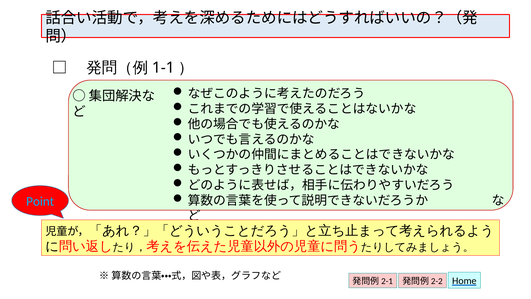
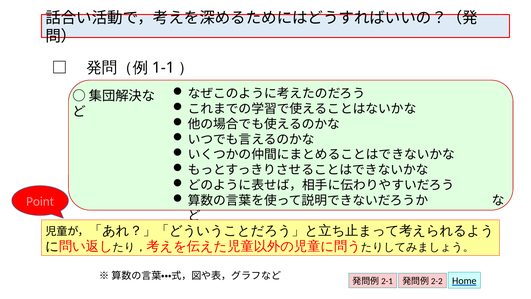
Point colour: light blue -> pink (40, 201)
